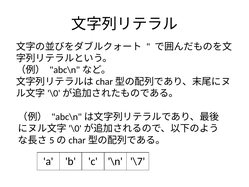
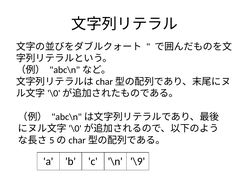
\7: \7 -> \9 (138, 161)
